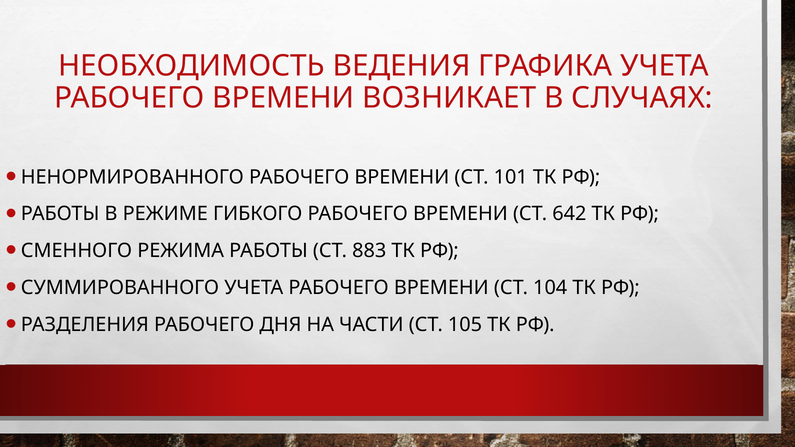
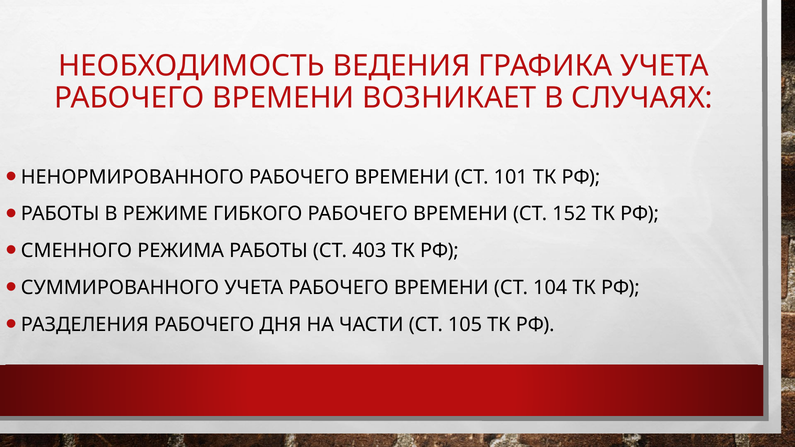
642: 642 -> 152 (569, 214)
883: 883 -> 403 (369, 251)
